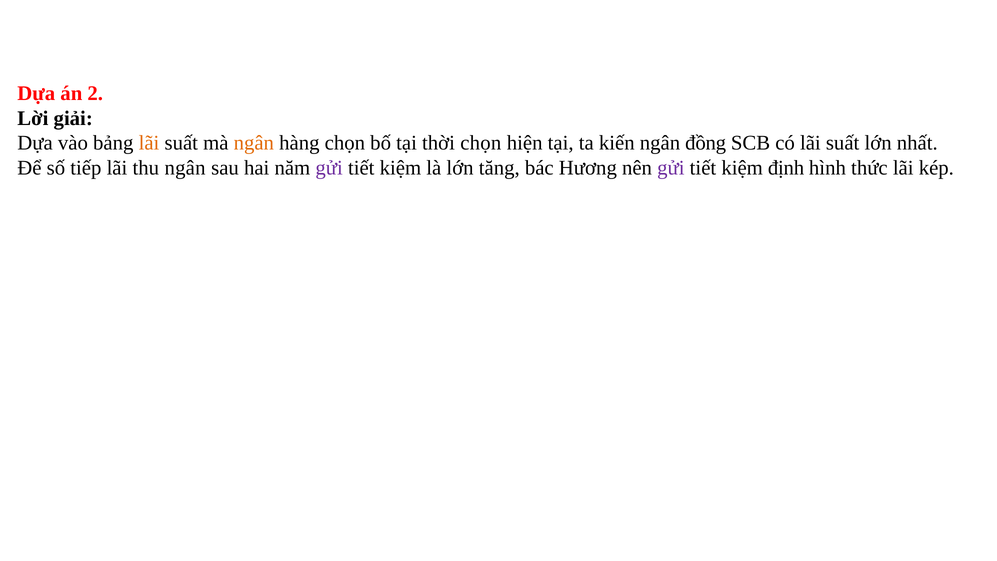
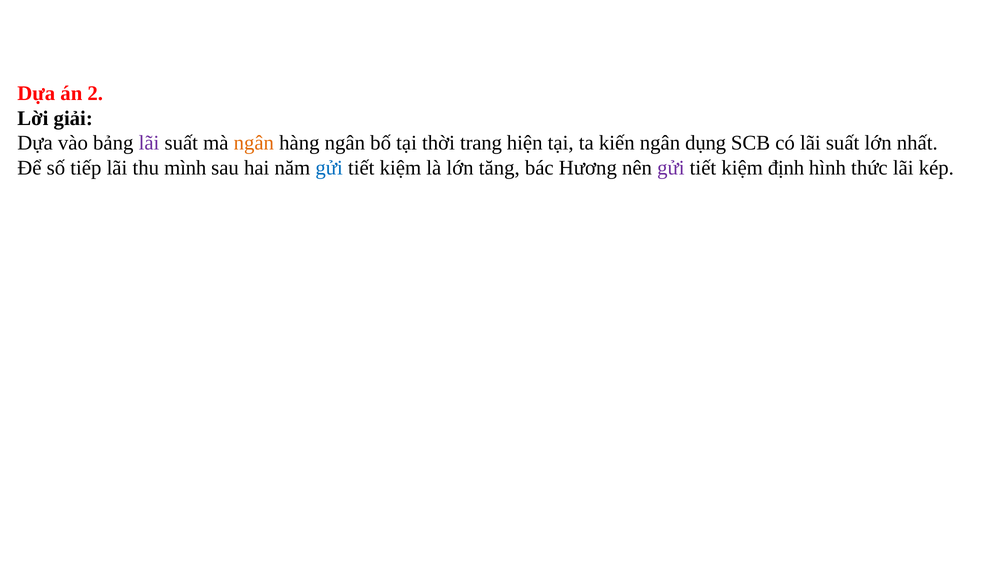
lãi colour: orange -> purple (149, 143)
hàng chọn: chọn -> ngân (345, 143)
thời chọn: chọn -> trang (481, 143)
đồng: đồng -> dụng (706, 143)
thu ngân: ngân -> mình (185, 168)
gửi colour: purple -> blue (329, 168)
